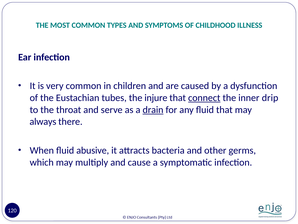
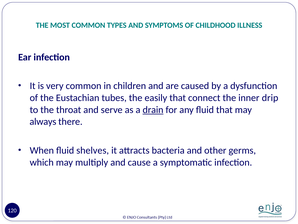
injure: injure -> easily (156, 98)
connect underline: present -> none (204, 98)
abusive: abusive -> shelves (93, 150)
